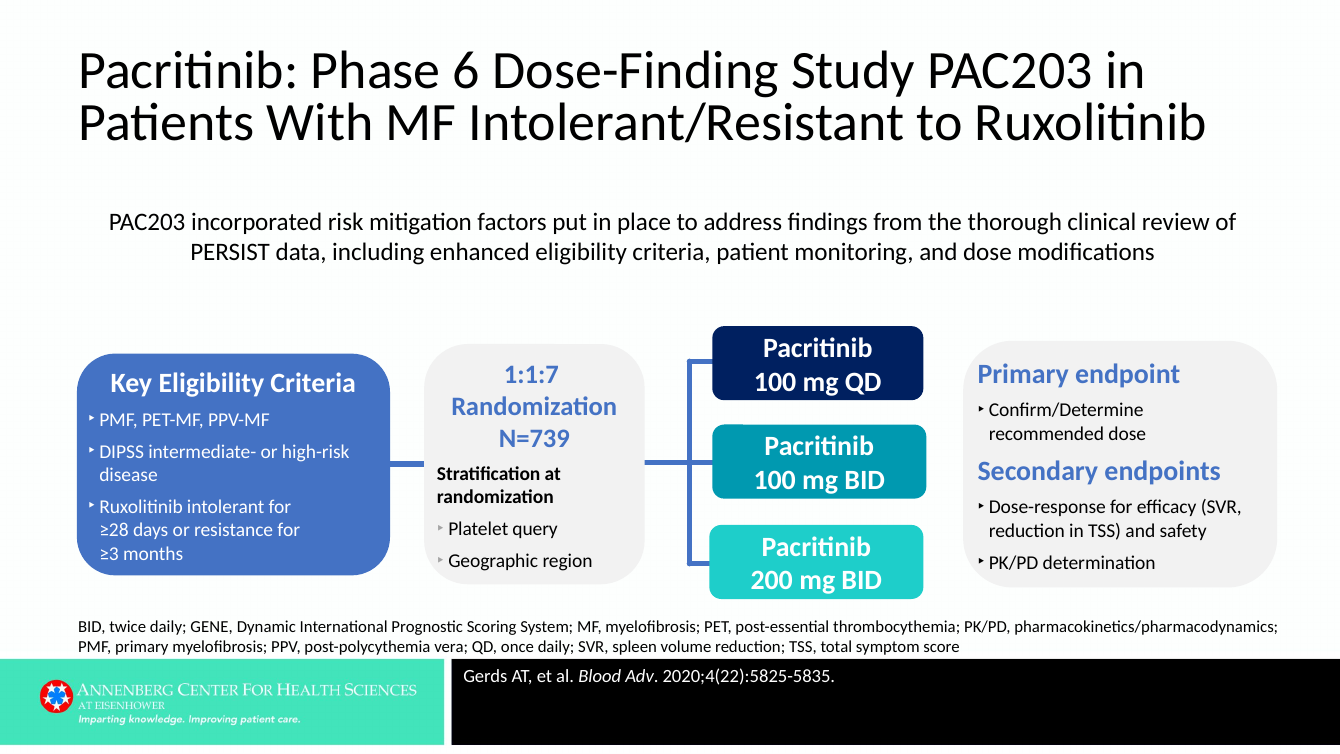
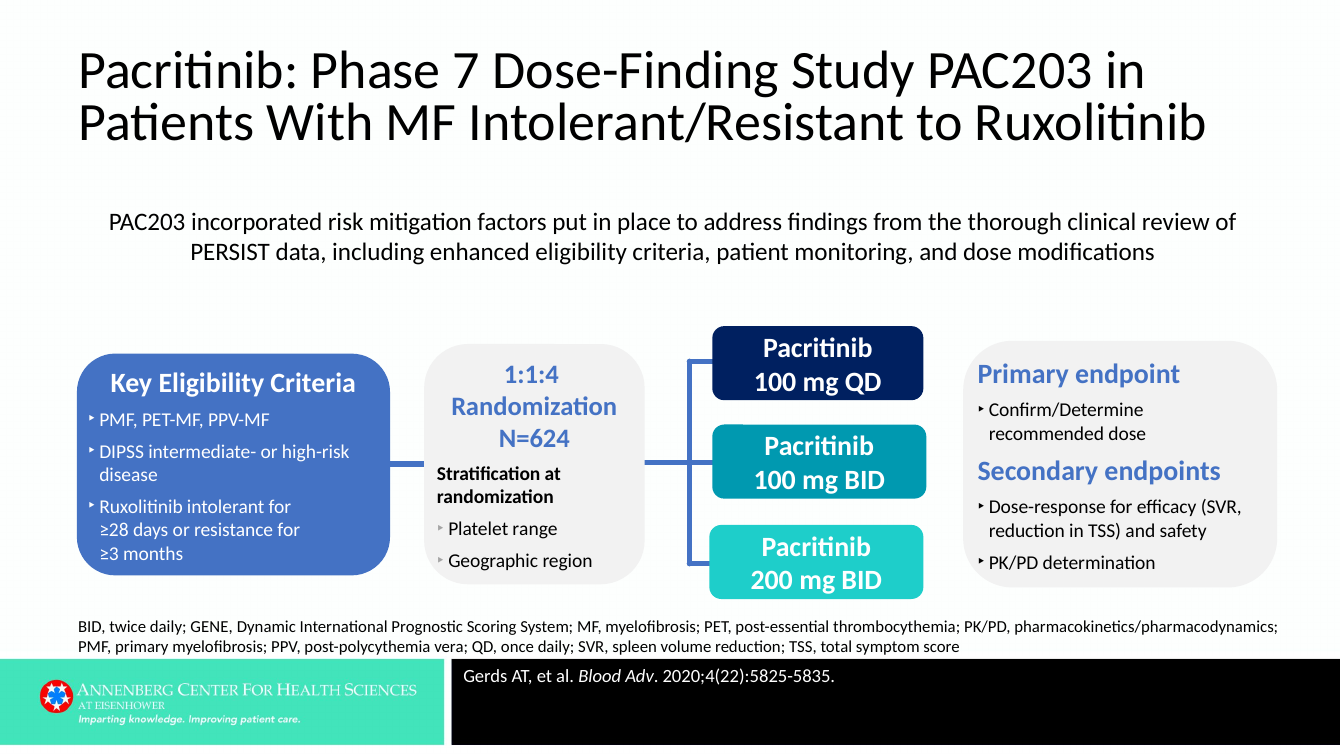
6: 6 -> 7 (467, 70)
1:1:7: 1:1:7 -> 1:1:4 (531, 374)
N=739: N=739 -> N=624 (534, 438)
query: query -> range (535, 529)
